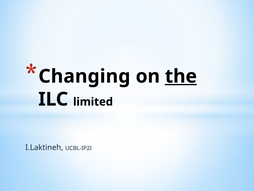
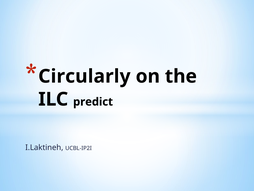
Changing: Changing -> Circularly (84, 76)
the underline: present -> none (181, 76)
limited: limited -> predict (93, 102)
